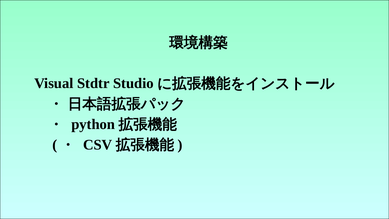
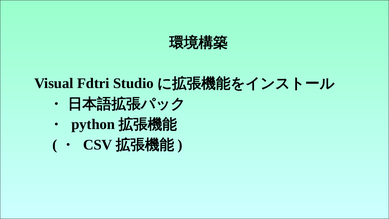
Stdtr: Stdtr -> Fdtri (93, 83)
